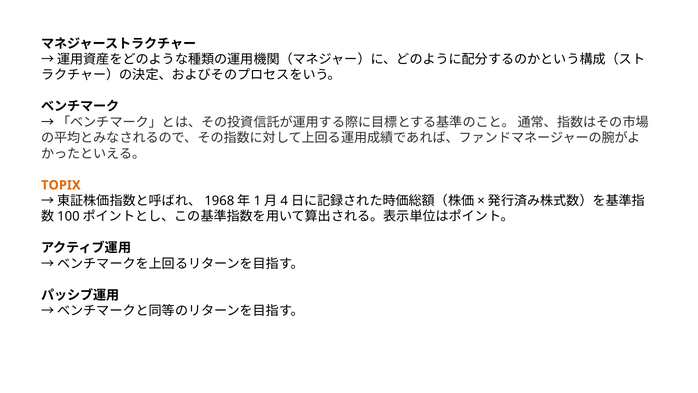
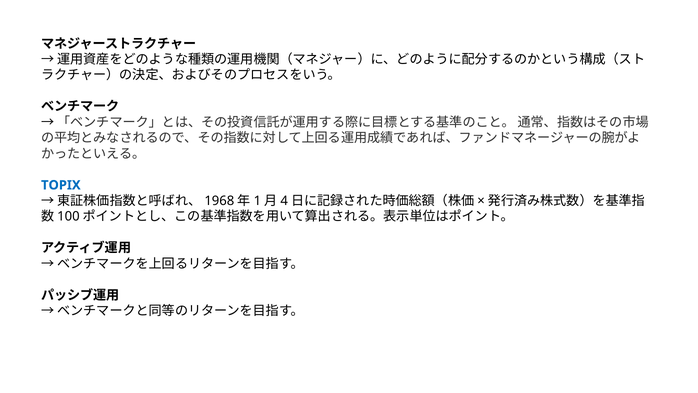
TOPIX colour: orange -> blue (61, 185)
